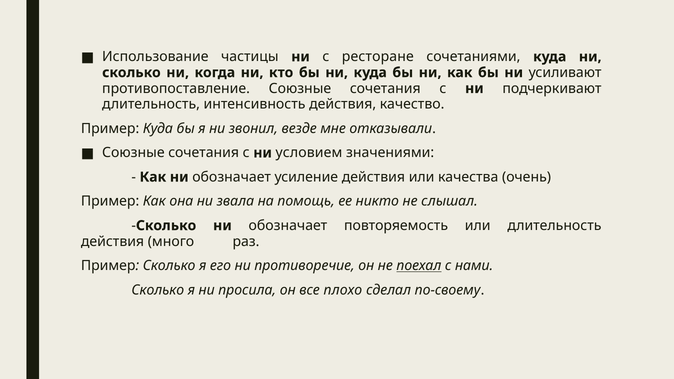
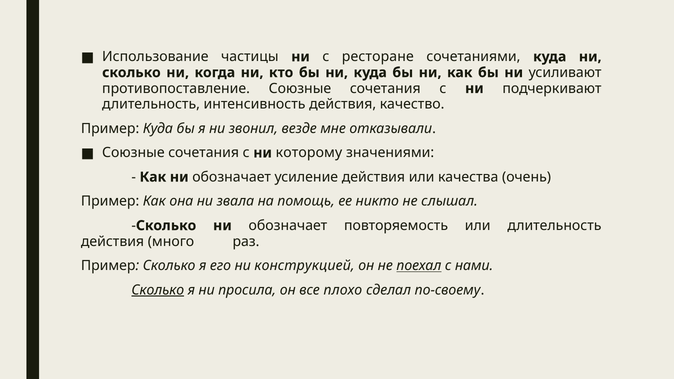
условием: условием -> которому (309, 153)
противоречие: противоречие -> конструкцией (304, 266)
Сколько underline: none -> present (158, 290)
